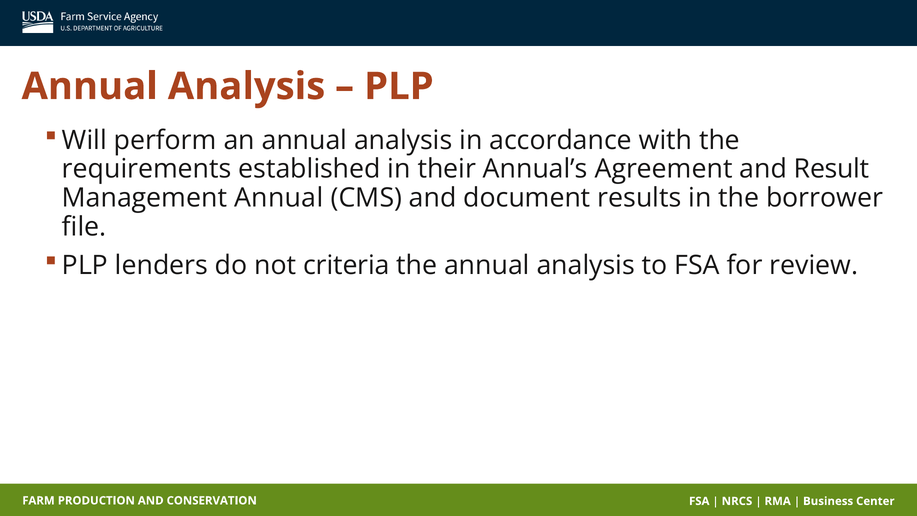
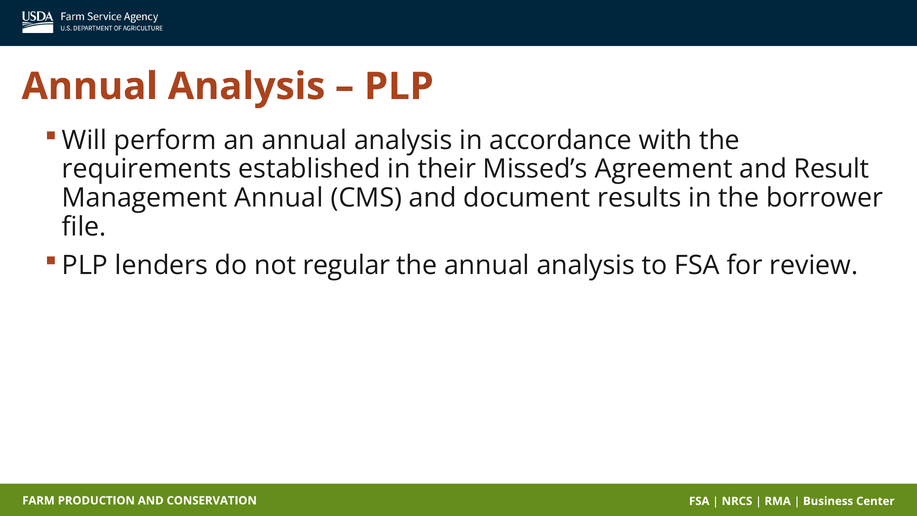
Annual’s: Annual’s -> Missed’s (535, 169)
criteria: criteria -> regular (346, 265)
